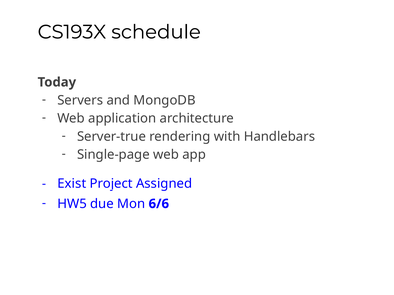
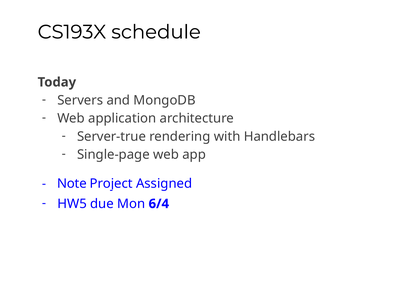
Exist: Exist -> Note (72, 184)
6/6: 6/6 -> 6/4 (159, 204)
